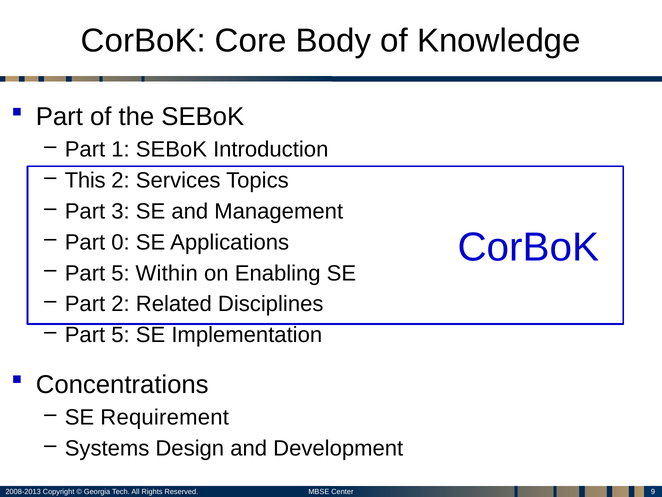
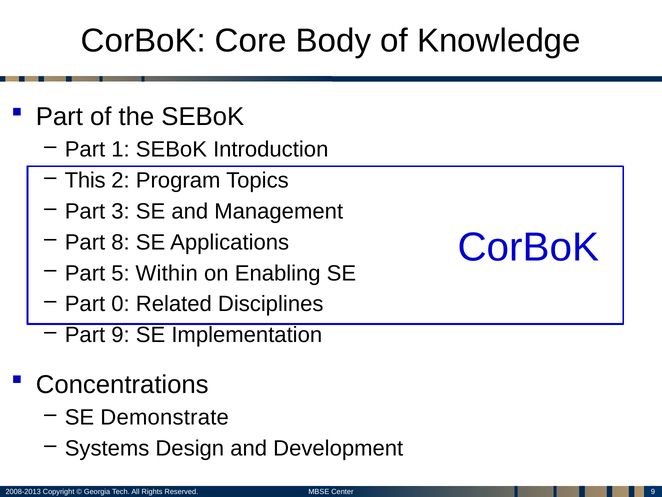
Services: Services -> Program (178, 180)
0: 0 -> 8 (121, 242)
Part 2: 2 -> 0 (121, 304)
5: 5 -> 9 (121, 335)
Requirement: Requirement -> Demonstrate (165, 417)
